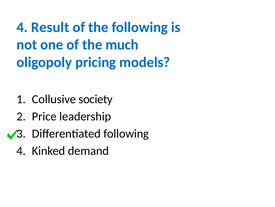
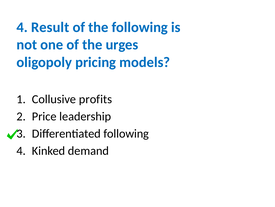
much: much -> urges (122, 45)
society: society -> profits (96, 99)
